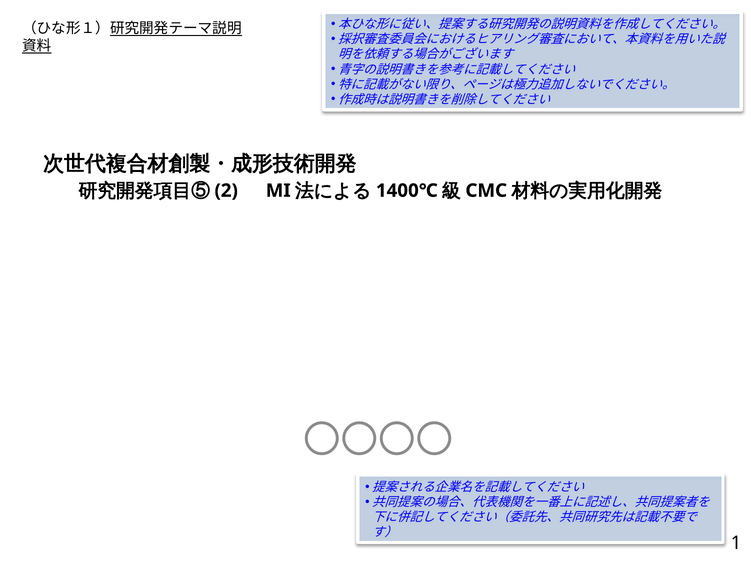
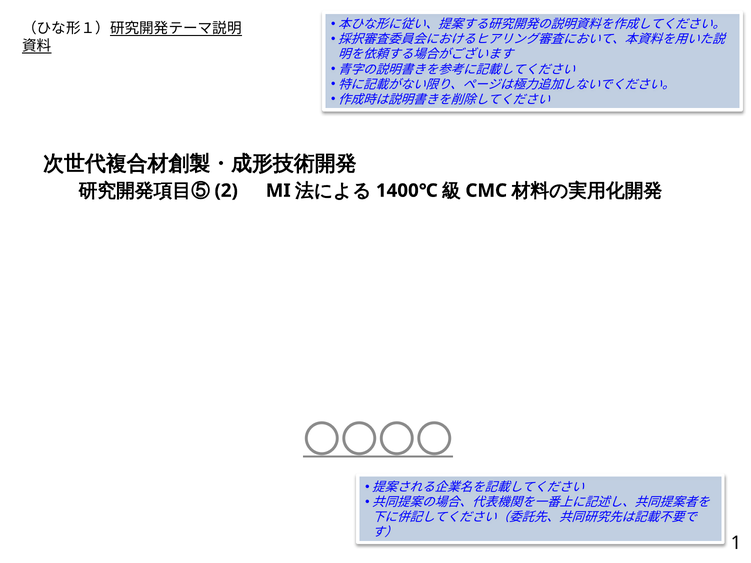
〇〇〇〇 underline: none -> present (378, 441)
